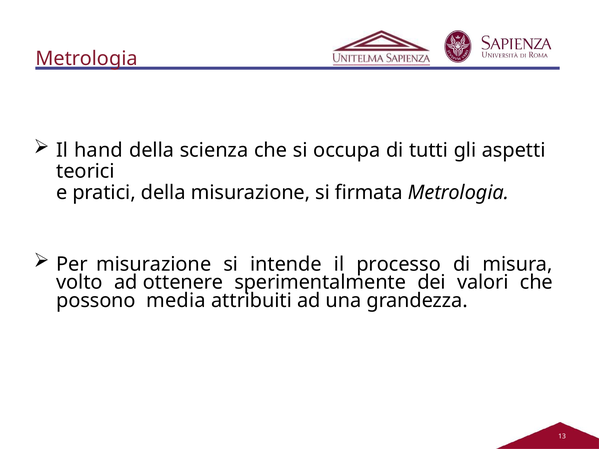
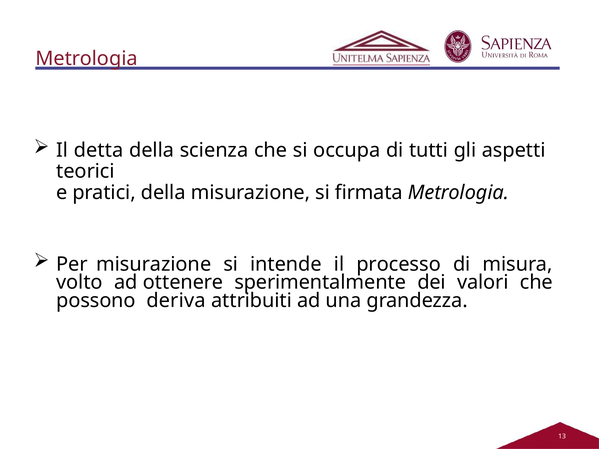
hand: hand -> detta (99, 150)
media: media -> deriva (176, 301)
